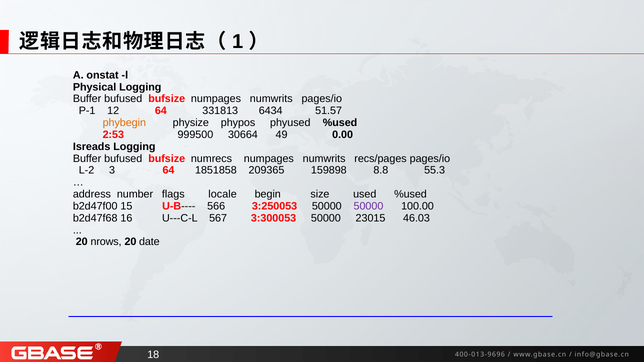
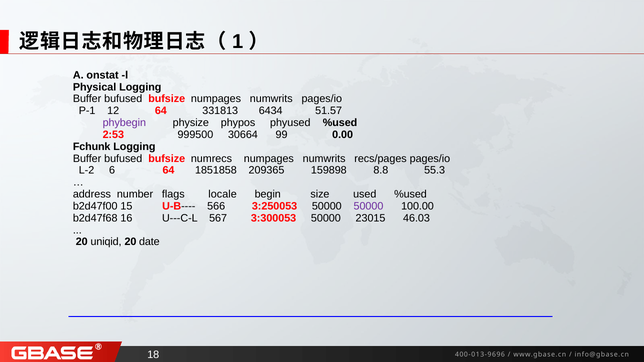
phybegin colour: orange -> purple (124, 123)
49: 49 -> 99 (282, 135)
Isreads: Isreads -> Fchunk (92, 147)
3: 3 -> 6 (112, 171)
nrows: nrows -> uniqid (106, 242)
